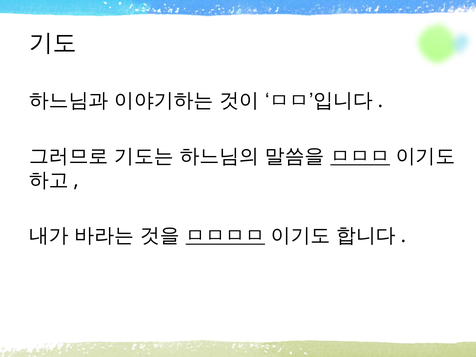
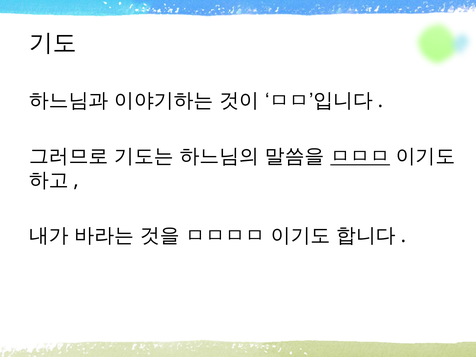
ㅁㅁㅁㅁ underline: present -> none (225, 236)
